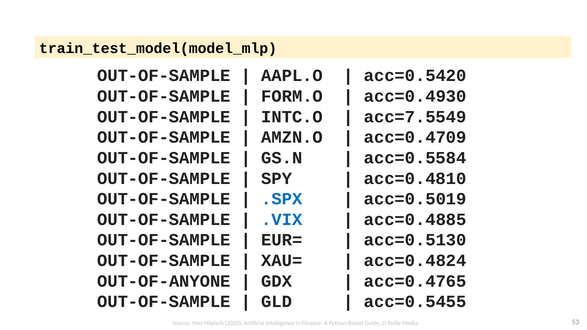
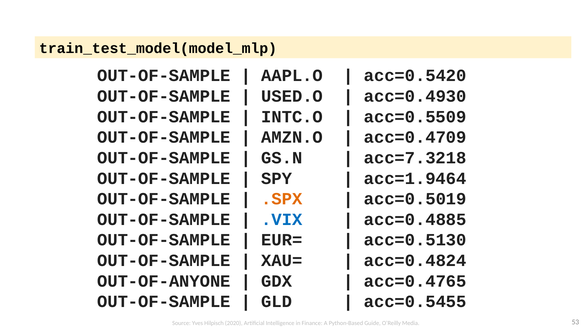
FORM.O: FORM.O -> USED.O (292, 96)
acc=7.5549: acc=7.5549 -> acc=0.5509 (415, 117)
acc=0.5584: acc=0.5584 -> acc=7.3218 (415, 158)
acc=0.4810: acc=0.4810 -> acc=1.9464 (415, 178)
.SPX colour: blue -> orange (282, 199)
